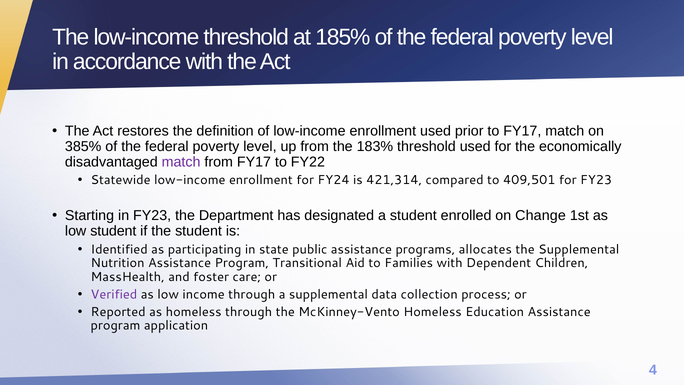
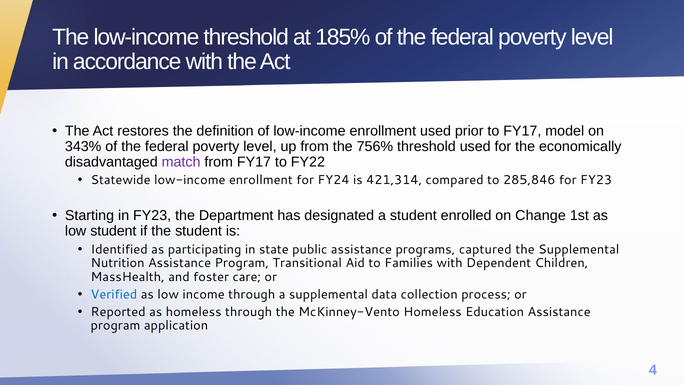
FY17 match: match -> model (565, 131)
385%: 385% -> 343% (83, 146)
183%: 183% -> 756% (375, 146)
409,501: 409,501 -> 285,846 (529, 180)
allocates: allocates -> captured (485, 249)
Verified colour: purple -> blue (114, 294)
